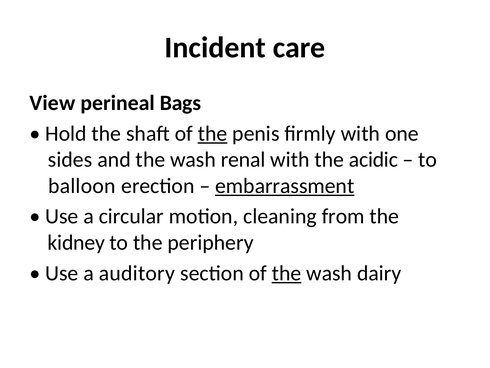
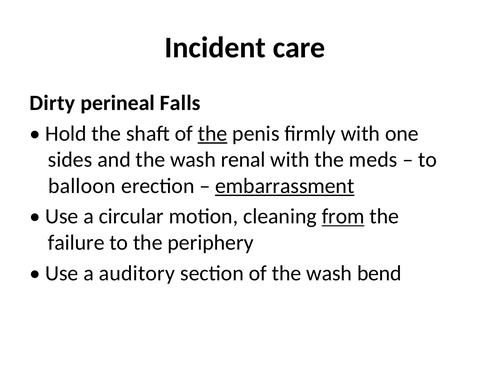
View: View -> Dirty (52, 103)
Bags: Bags -> Falls (180, 103)
acidic: acidic -> meds (373, 159)
from underline: none -> present (343, 216)
kidney: kidney -> failure (76, 242)
the underline: present -> none (287, 273)
dairy: dairy -> bend (379, 273)
